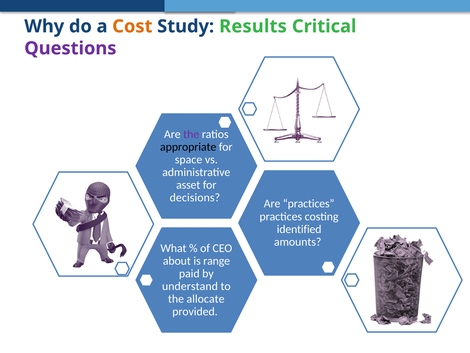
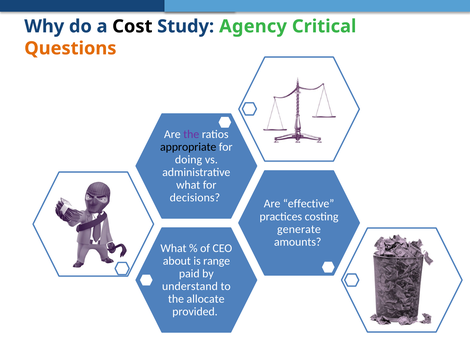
Cost colour: orange -> black (132, 26)
Results: Results -> Agency (253, 26)
Questions colour: purple -> orange (70, 48)
space: space -> doing (189, 159)
asset: asset -> what (188, 185)
Are practices: practices -> effective (309, 203)
identified: identified -> generate (299, 229)
